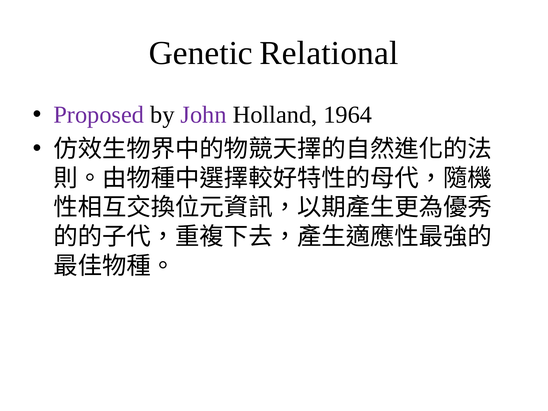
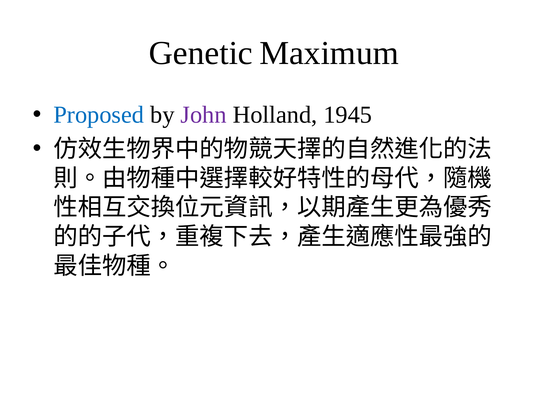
Relational: Relational -> Maximum (329, 53)
Proposed colour: purple -> blue (99, 115)
1964: 1964 -> 1945 (348, 115)
